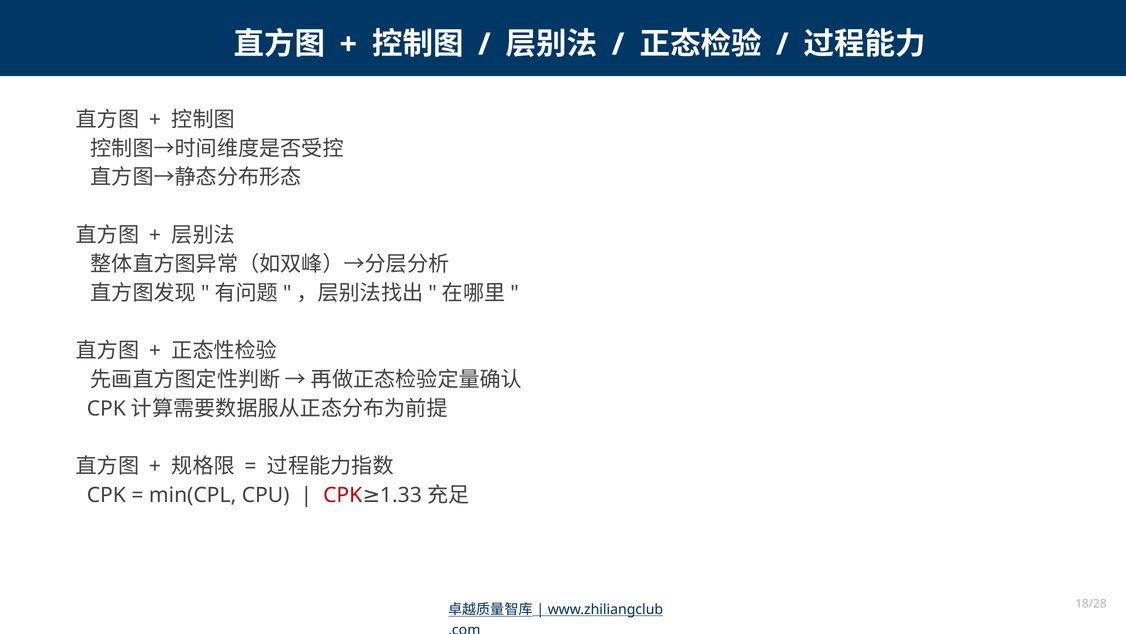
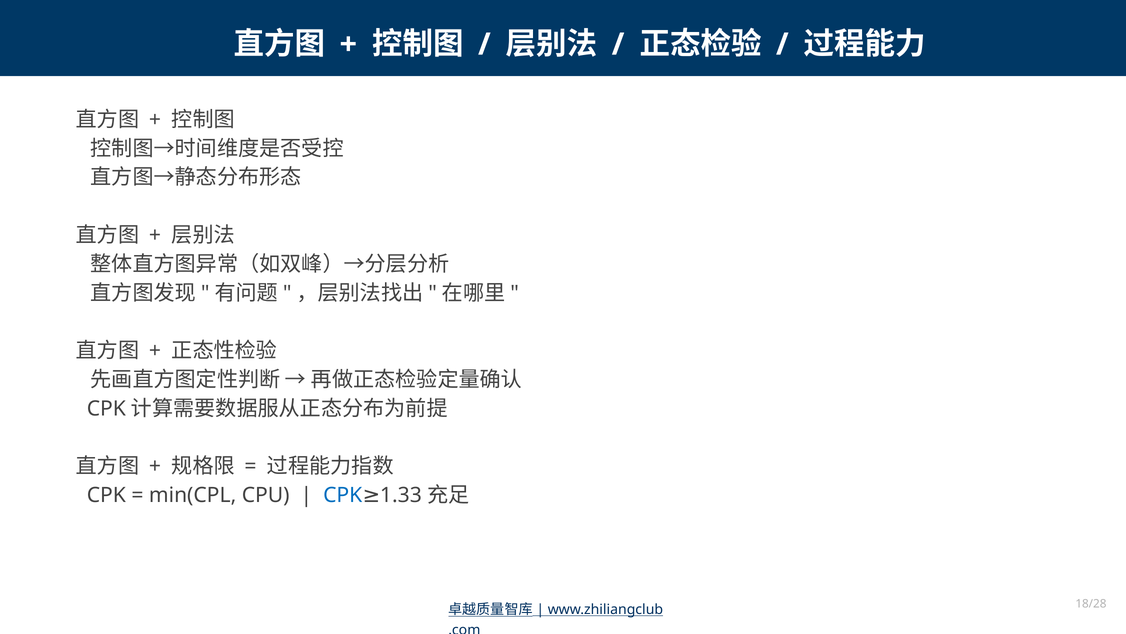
CPK colour: red -> blue (343, 495)
